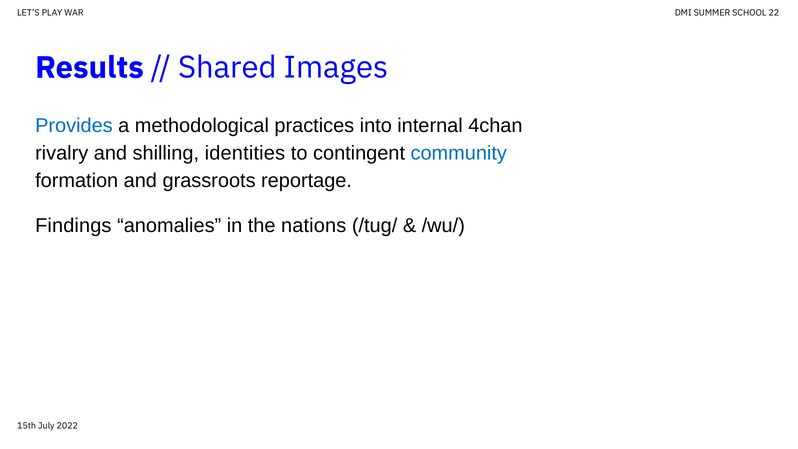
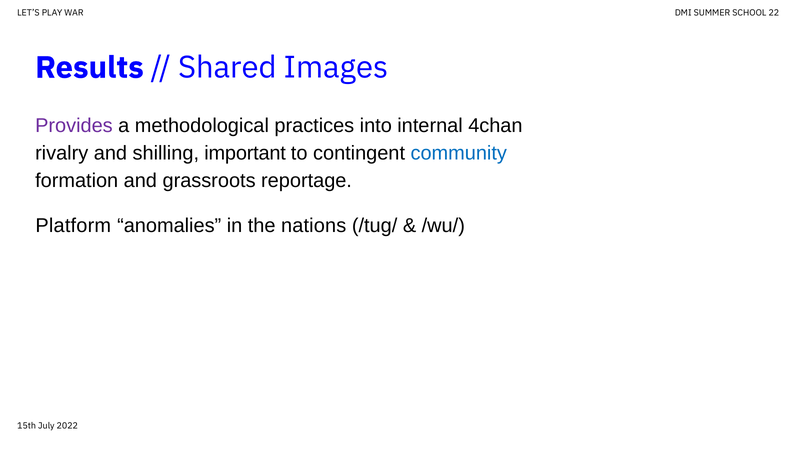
Provides colour: blue -> purple (74, 125)
identities: identities -> important (245, 153)
Findings: Findings -> Platform (73, 226)
